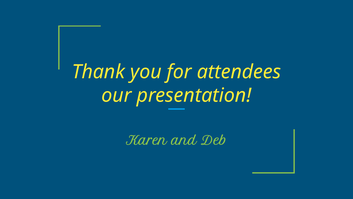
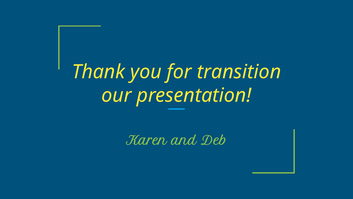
attendees: attendees -> transition (239, 72)
